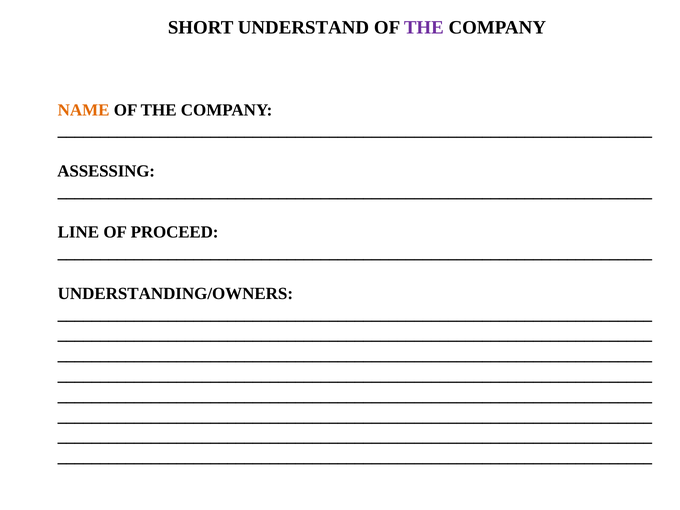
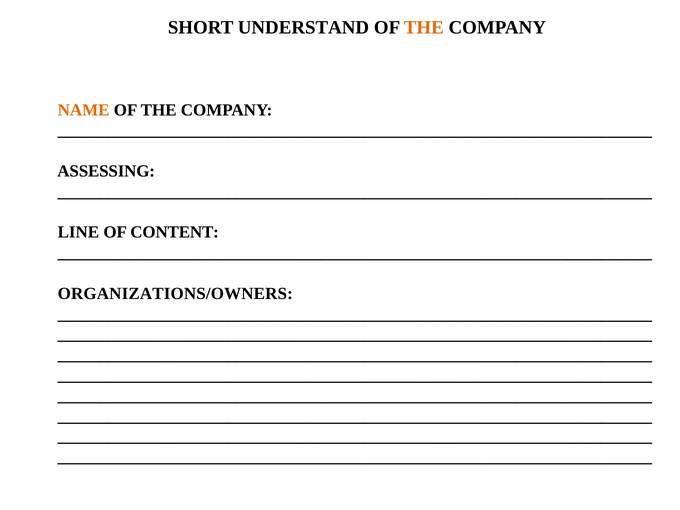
THE colour: purple -> orange (424, 27)
PROCEED: PROCEED -> CONTENT (175, 232)
UNDERSTANDING/OWNERS: UNDERSTANDING/OWNERS -> ORGANIZATIONS/OWNERS (175, 294)
